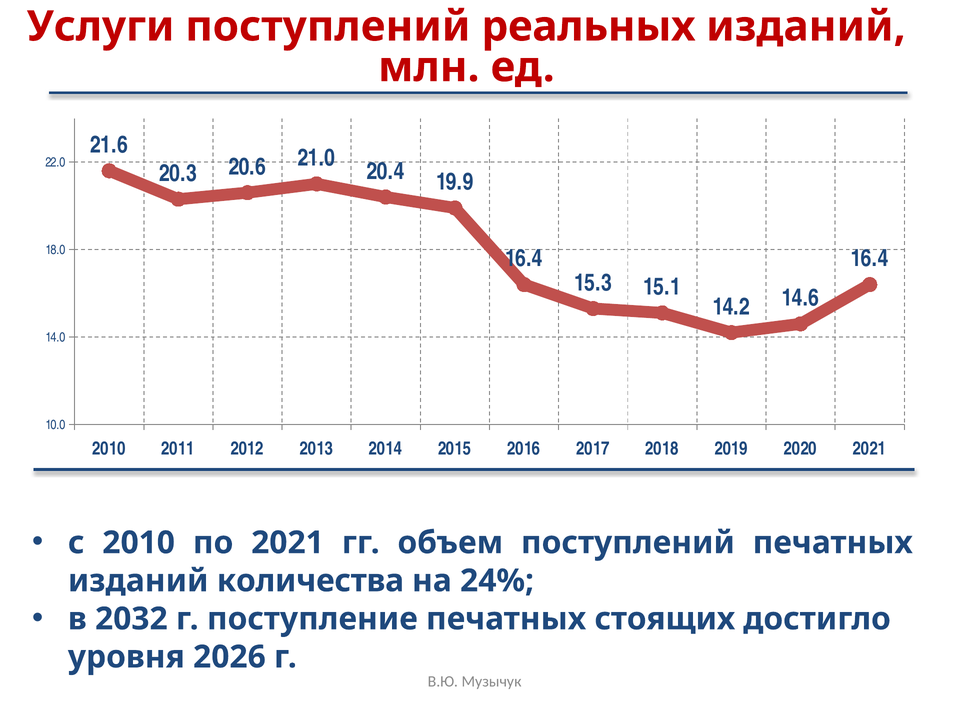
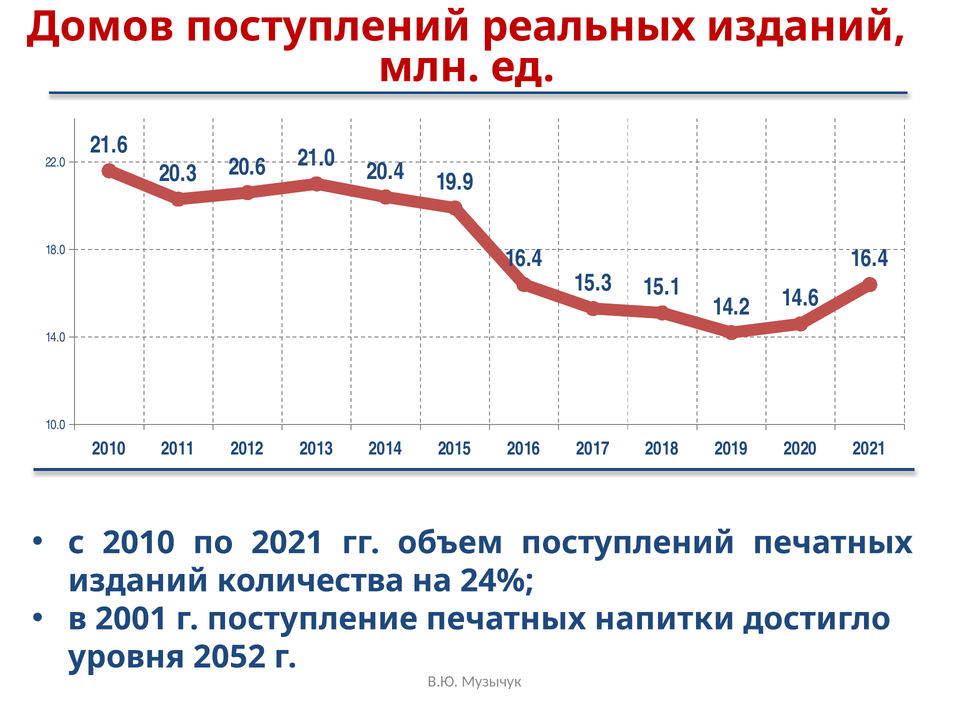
Услуги: Услуги -> Домов (100, 27)
2032: 2032 -> 2001 (131, 620)
стоящих: стоящих -> напитки (665, 620)
2026: 2026 -> 2052 (229, 658)
